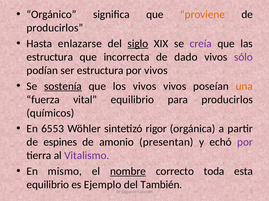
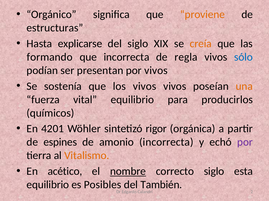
producirlos: producirlos -> estructuras (55, 28)
enlazarse: enlazarse -> explicarse (80, 44)
siglo underline: present -> none (138, 44)
creía colour: purple -> orange (201, 44)
estructura: estructura -> formando (50, 57)
dado: dado -> regla (186, 57)
sólo colour: purple -> blue (243, 57)
ser estructura: estructura -> presentan (100, 71)
sostenía underline: present -> none (63, 86)
6553: 6553 -> 4201 (53, 129)
amonio presentan: presentan -> incorrecta (166, 143)
Vitalismo colour: purple -> orange (87, 156)
mismo: mismo -> acético (65, 172)
correcto toda: toda -> siglo (214, 172)
Ejemplo: Ejemplo -> Posibles (103, 185)
